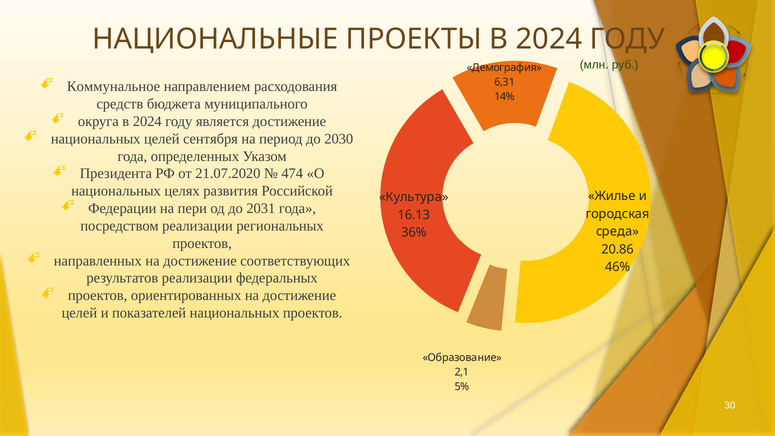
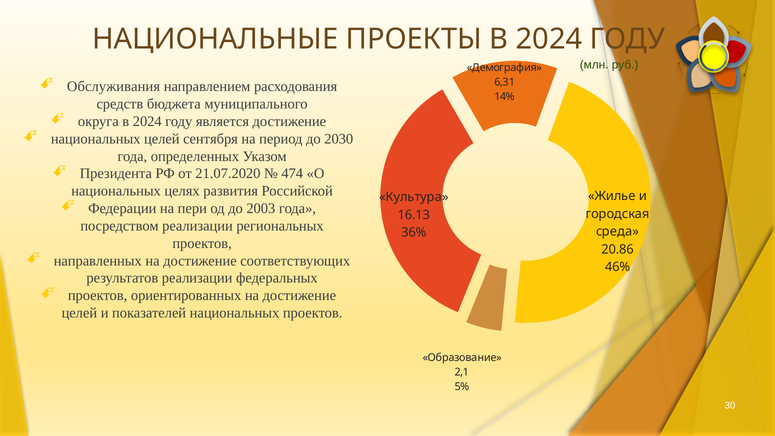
Коммунальное: Коммунальное -> Обслуживания (114, 87)
2031: 2031 -> 2003 (261, 208)
